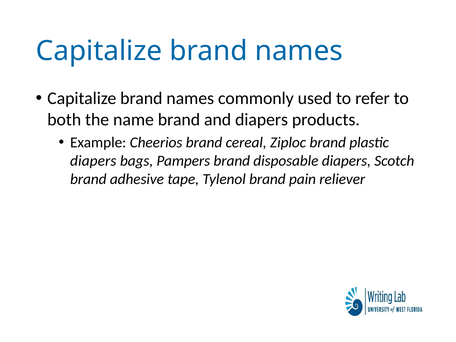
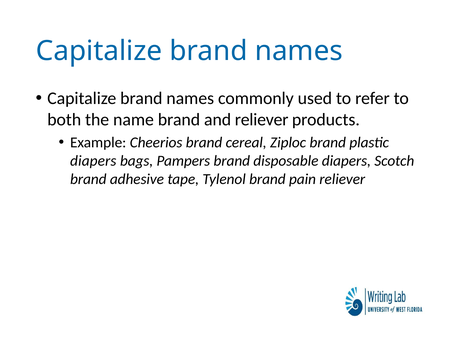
and diapers: diapers -> reliever (262, 120)
